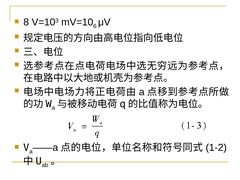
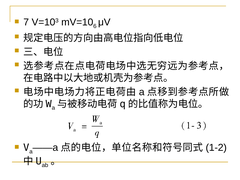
8: 8 -> 7 (26, 22)
